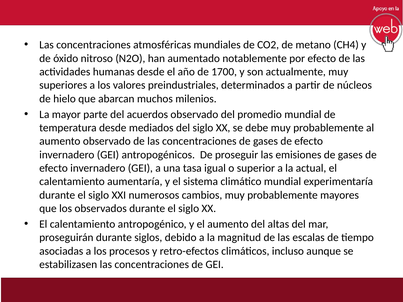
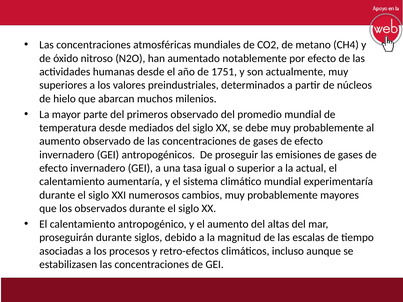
1700: 1700 -> 1751 (224, 72)
acuerdos: acuerdos -> primeros (147, 114)
